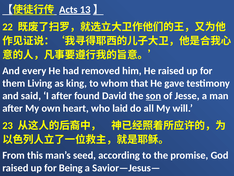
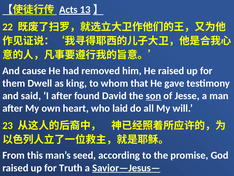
every: every -> cause (34, 71)
Living: Living -> Dwell (40, 83)
Being: Being -> Truth (71, 167)
Savior—Jesus— underline: none -> present (126, 167)
